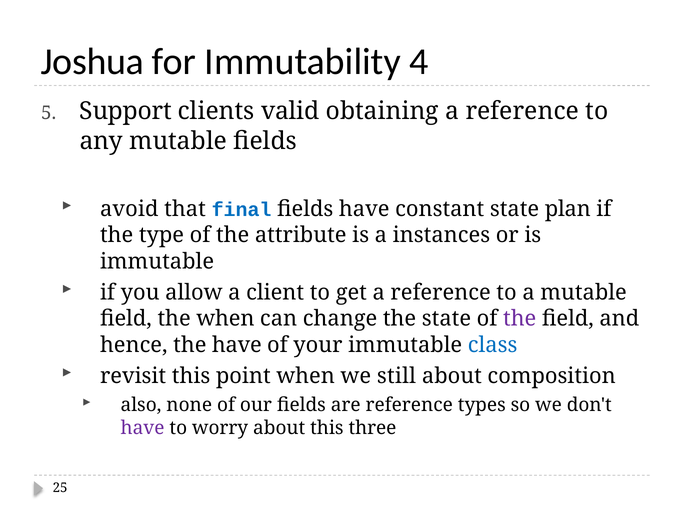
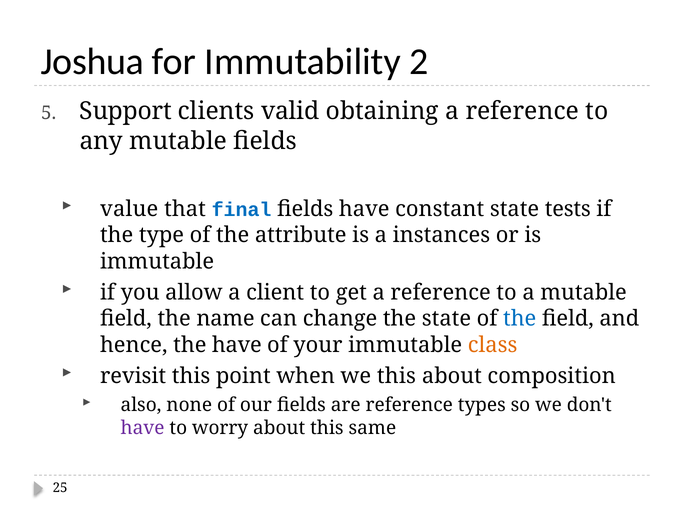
4: 4 -> 2 (419, 62)
avoid: avoid -> value (129, 209)
plan: plan -> tests (568, 209)
the when: when -> name (225, 319)
the colour: purple -> blue (520, 319)
class colour: blue -> orange (493, 345)
we still: still -> this (396, 376)
three: three -> same (372, 428)
